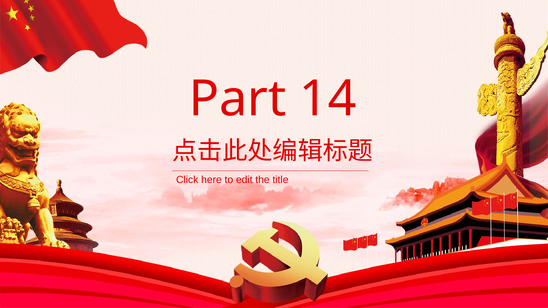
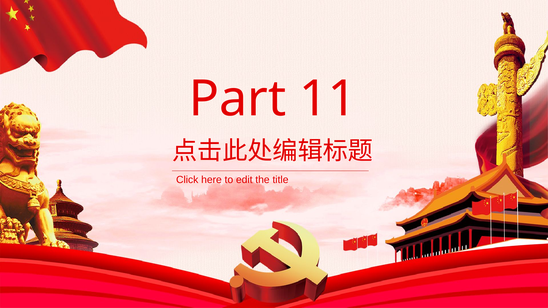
14: 14 -> 11 (328, 99)
